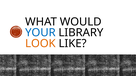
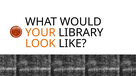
YOUR colour: blue -> orange (40, 33)
